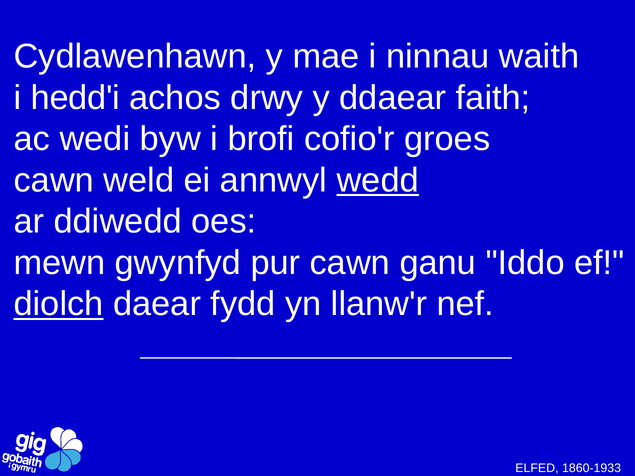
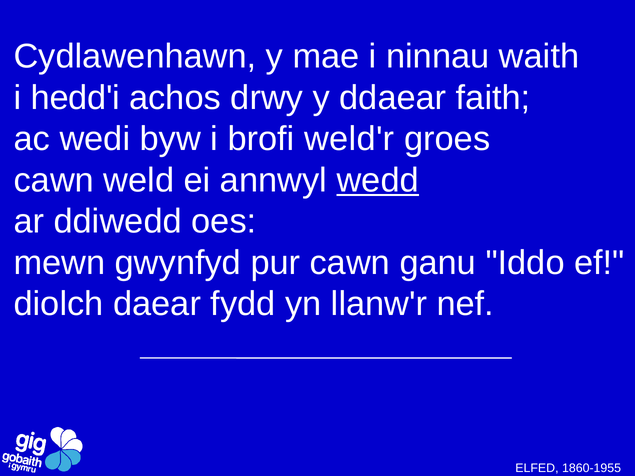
cofio'r: cofio'r -> weld'r (349, 139)
diolch underline: present -> none (59, 304)
1860-1933: 1860-1933 -> 1860-1955 (592, 468)
